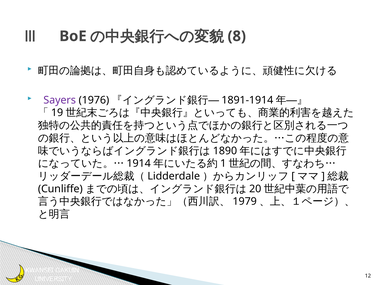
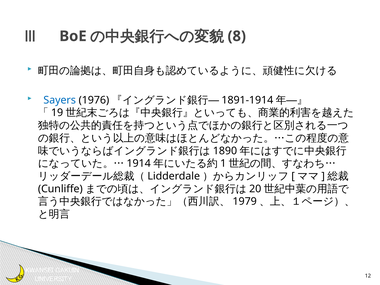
Sayers colour: purple -> blue (60, 100)
